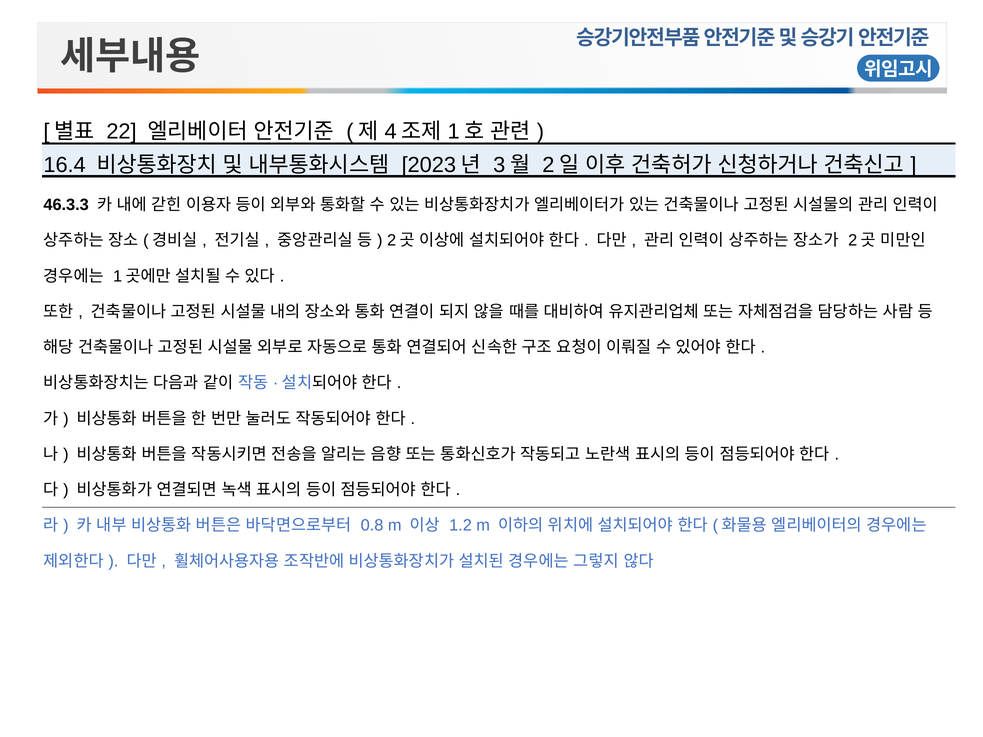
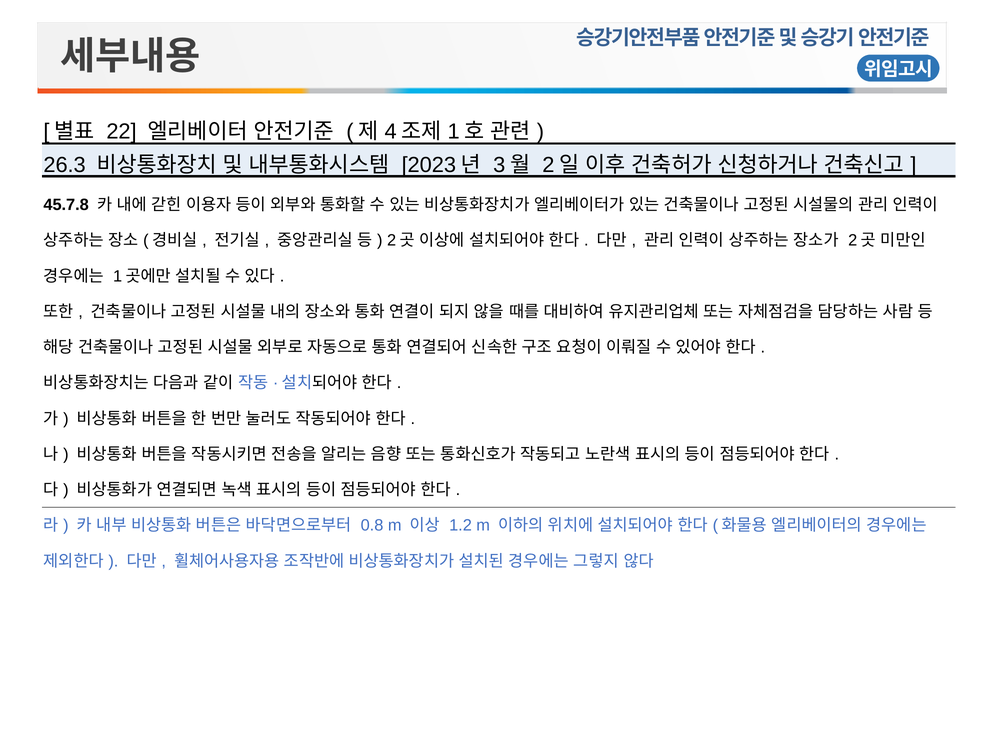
16.4: 16.4 -> 26.3 (65, 165)
46.3.3: 46.3.3 -> 45.7.8 (66, 205)
